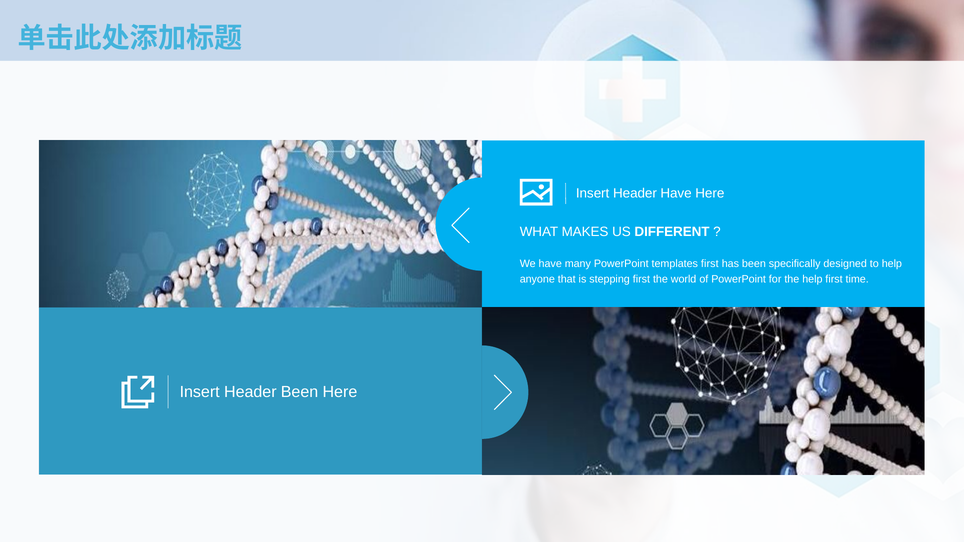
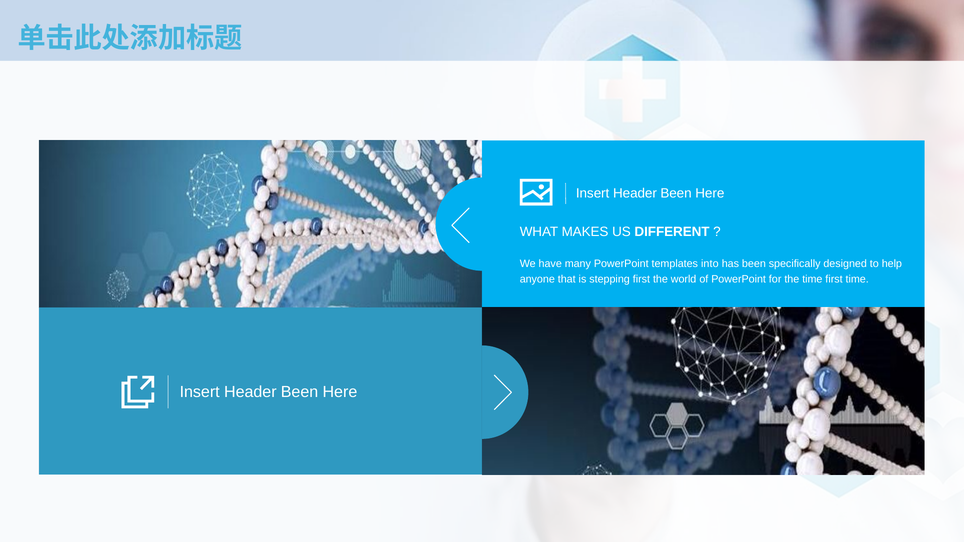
Have: Have -> Been (676, 193)
templates first: first -> into (710, 264)
the help: help -> time (812, 279)
